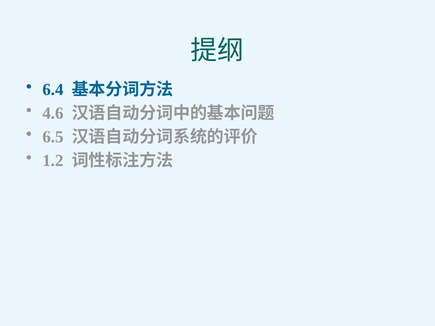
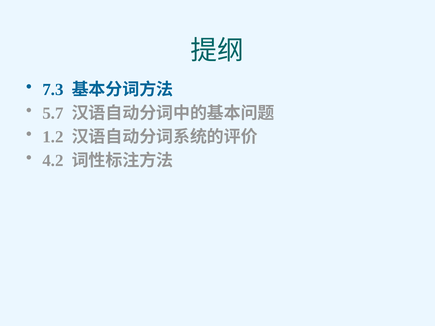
6.4: 6.4 -> 7.3 (53, 90)
4.6: 4.6 -> 5.7 (53, 113)
6.5: 6.5 -> 1.2 (53, 137)
1.2: 1.2 -> 4.2 (53, 161)
